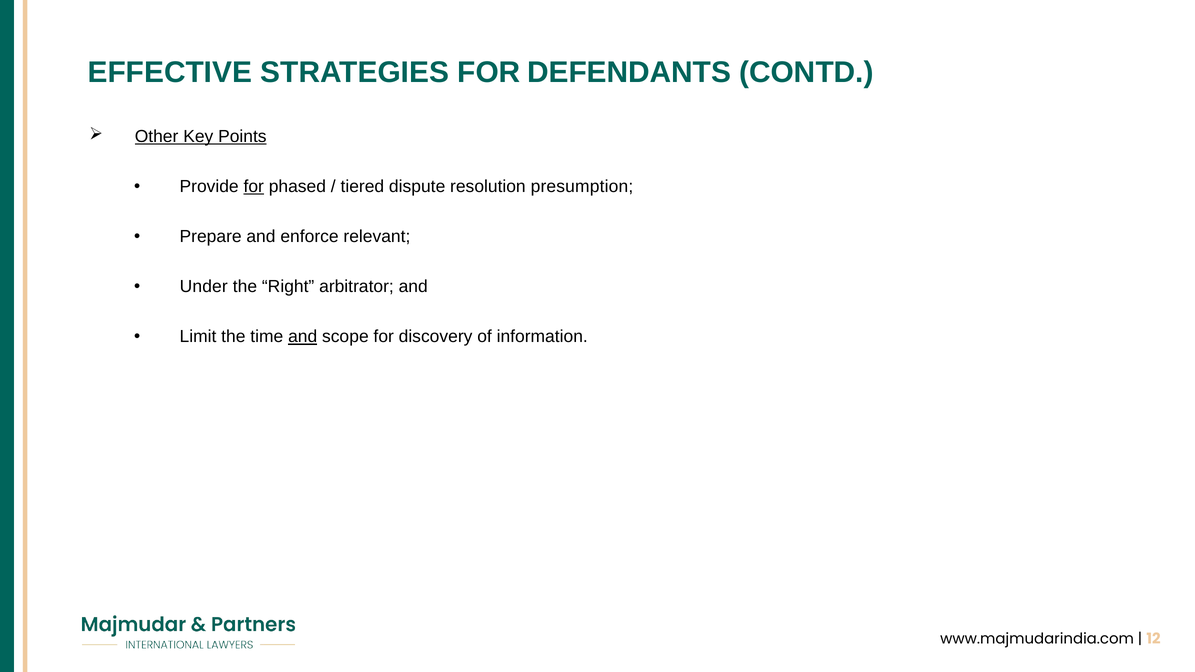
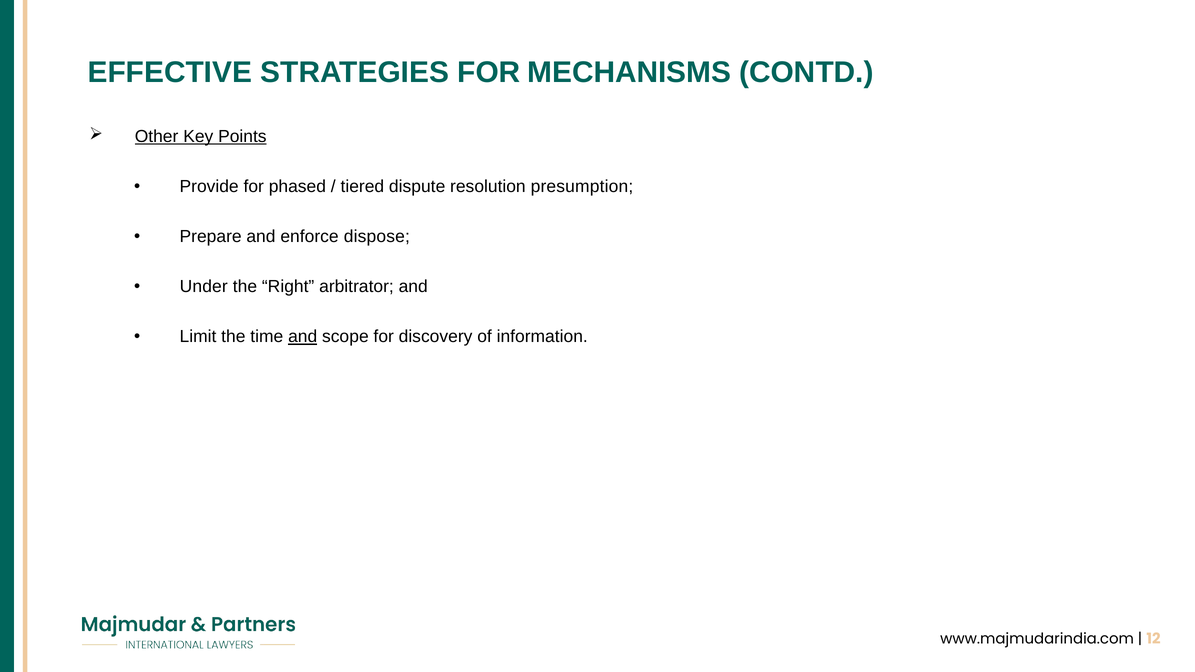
DEFENDANTS: DEFENDANTS -> MECHANISMS (629, 72)
for underline: present -> none (254, 187)
relevant: relevant -> dispose (377, 237)
